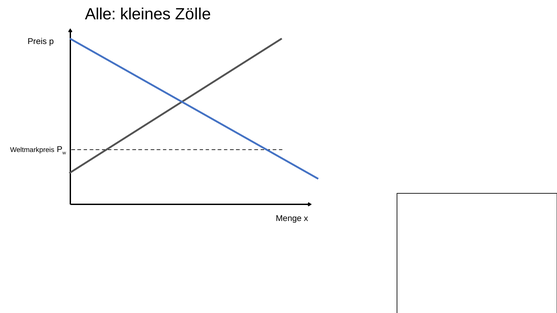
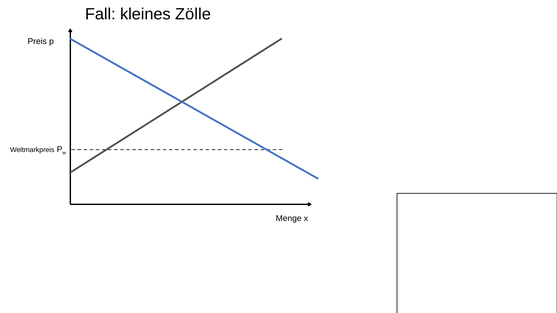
Alle: Alle -> Fall (100, 14)
